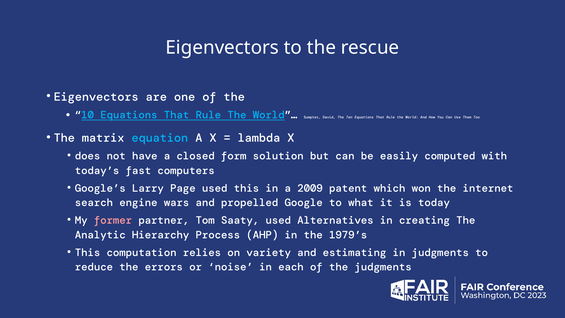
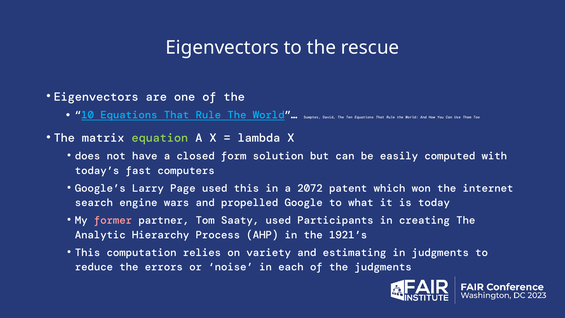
equation colour: light blue -> light green (160, 138)
2009: 2009 -> 2072 (310, 188)
Alternatives: Alternatives -> Participants (335, 220)
1979’s: 1979’s -> 1921’s (348, 235)
